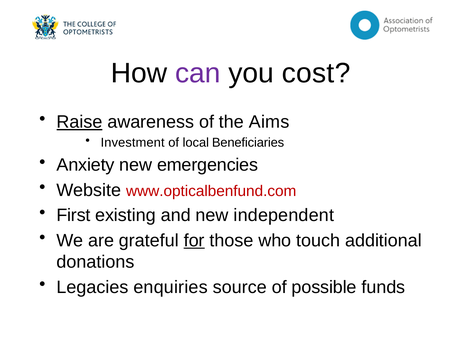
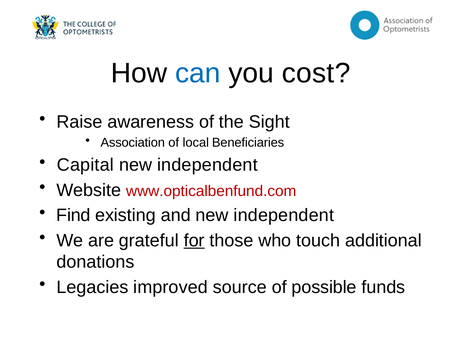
can colour: purple -> blue (198, 73)
Raise underline: present -> none (80, 122)
Aims: Aims -> Sight (269, 122)
Investment: Investment -> Association (133, 143)
Anxiety: Anxiety -> Capital (85, 165)
emergencies: emergencies -> independent (207, 165)
First: First -> Find (73, 216)
enquiries: enquiries -> improved (171, 288)
